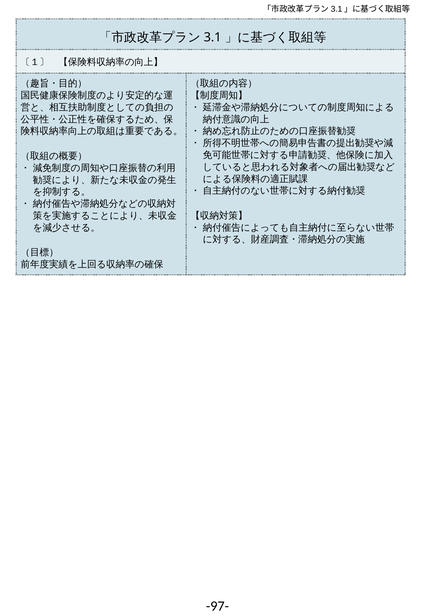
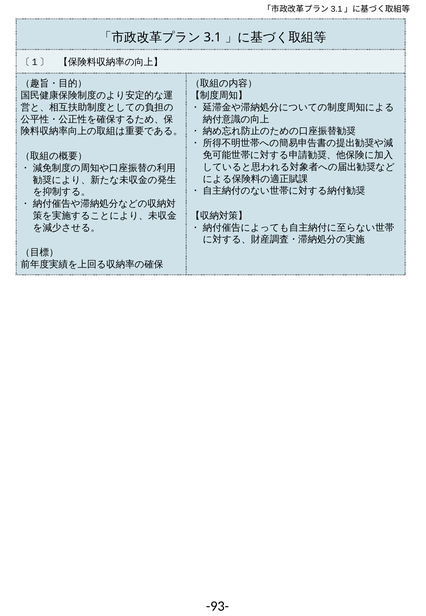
-97-: -97- -> -93- (217, 606)
